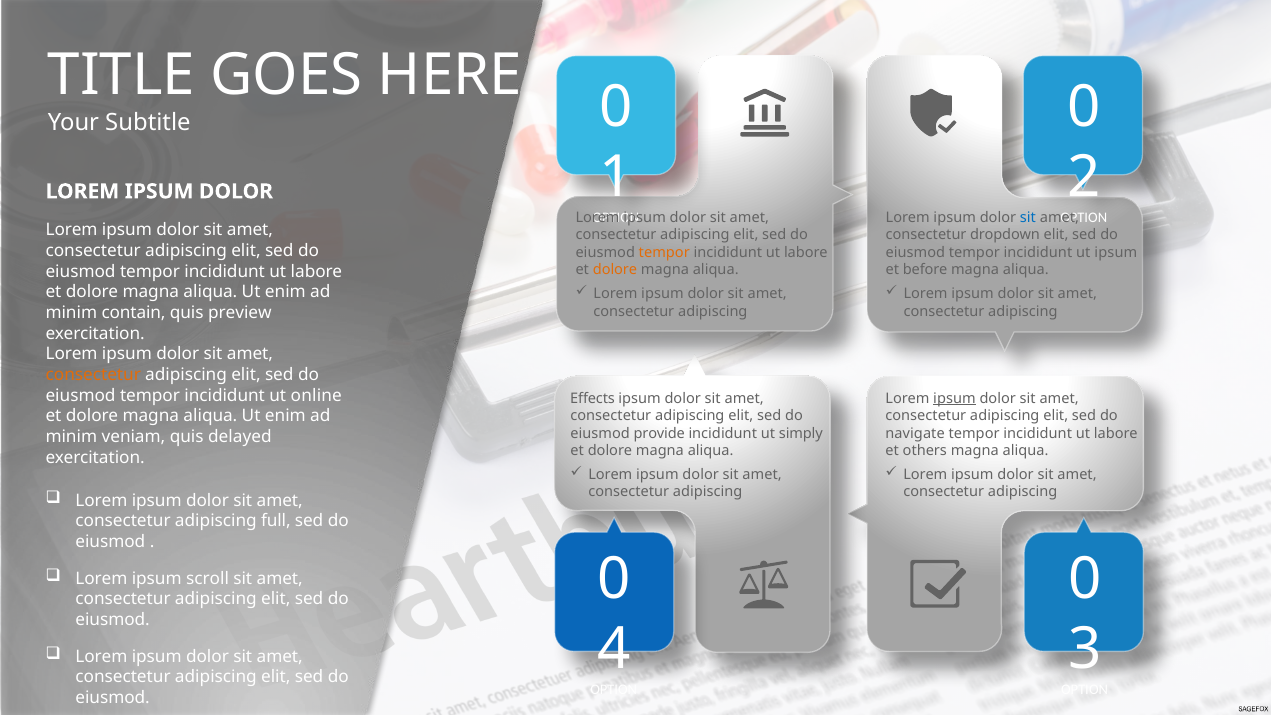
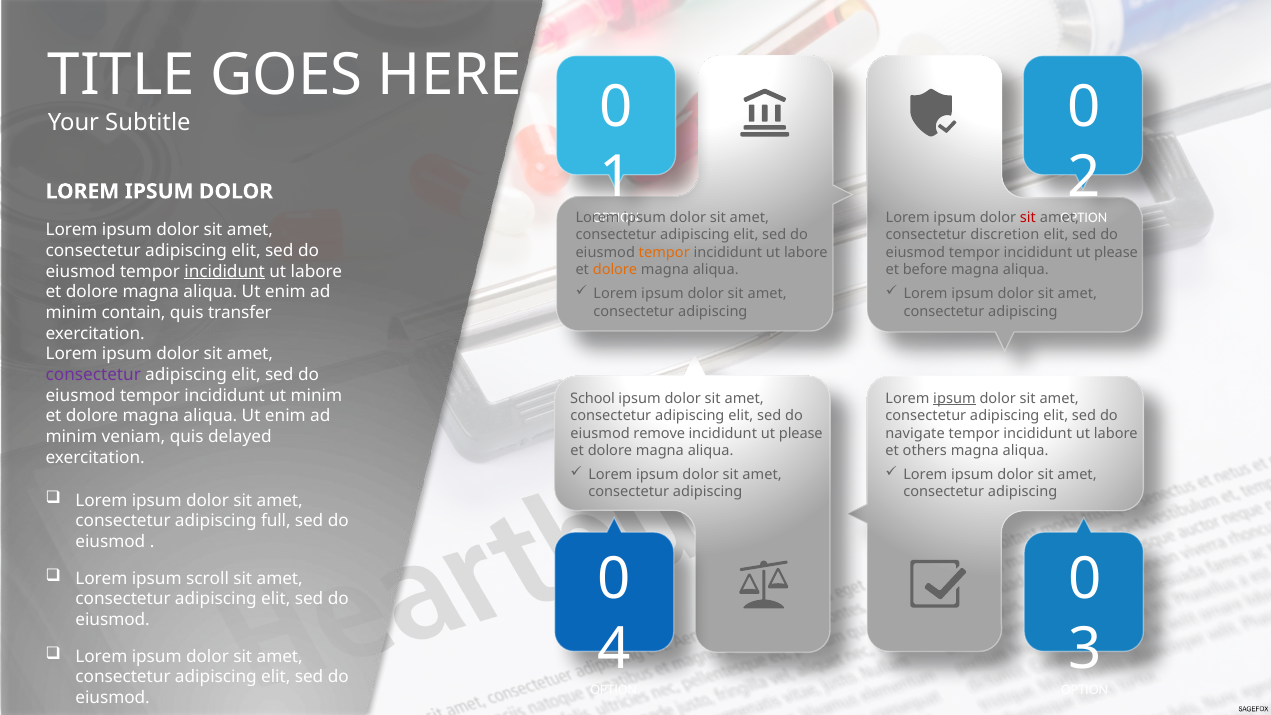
sit colour: blue -> red (1028, 217)
dropdown: dropdown -> discretion (1005, 235)
tempor incididunt ut ipsum: ipsum -> please (1116, 252)
incididunt underline: none -> present (225, 271)
preview: preview -> transfer (240, 313)
consectetur colour: orange -> purple (93, 375)
ut online: online -> minim (316, 396)
Effects: Effects -> School (593, 398)
provide: provide -> remove (659, 433)
simply: simply -> please (801, 433)
